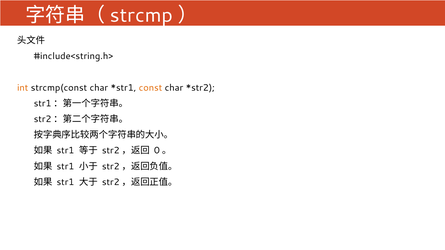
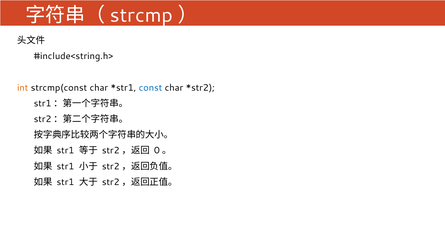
const colour: orange -> blue (151, 88)
